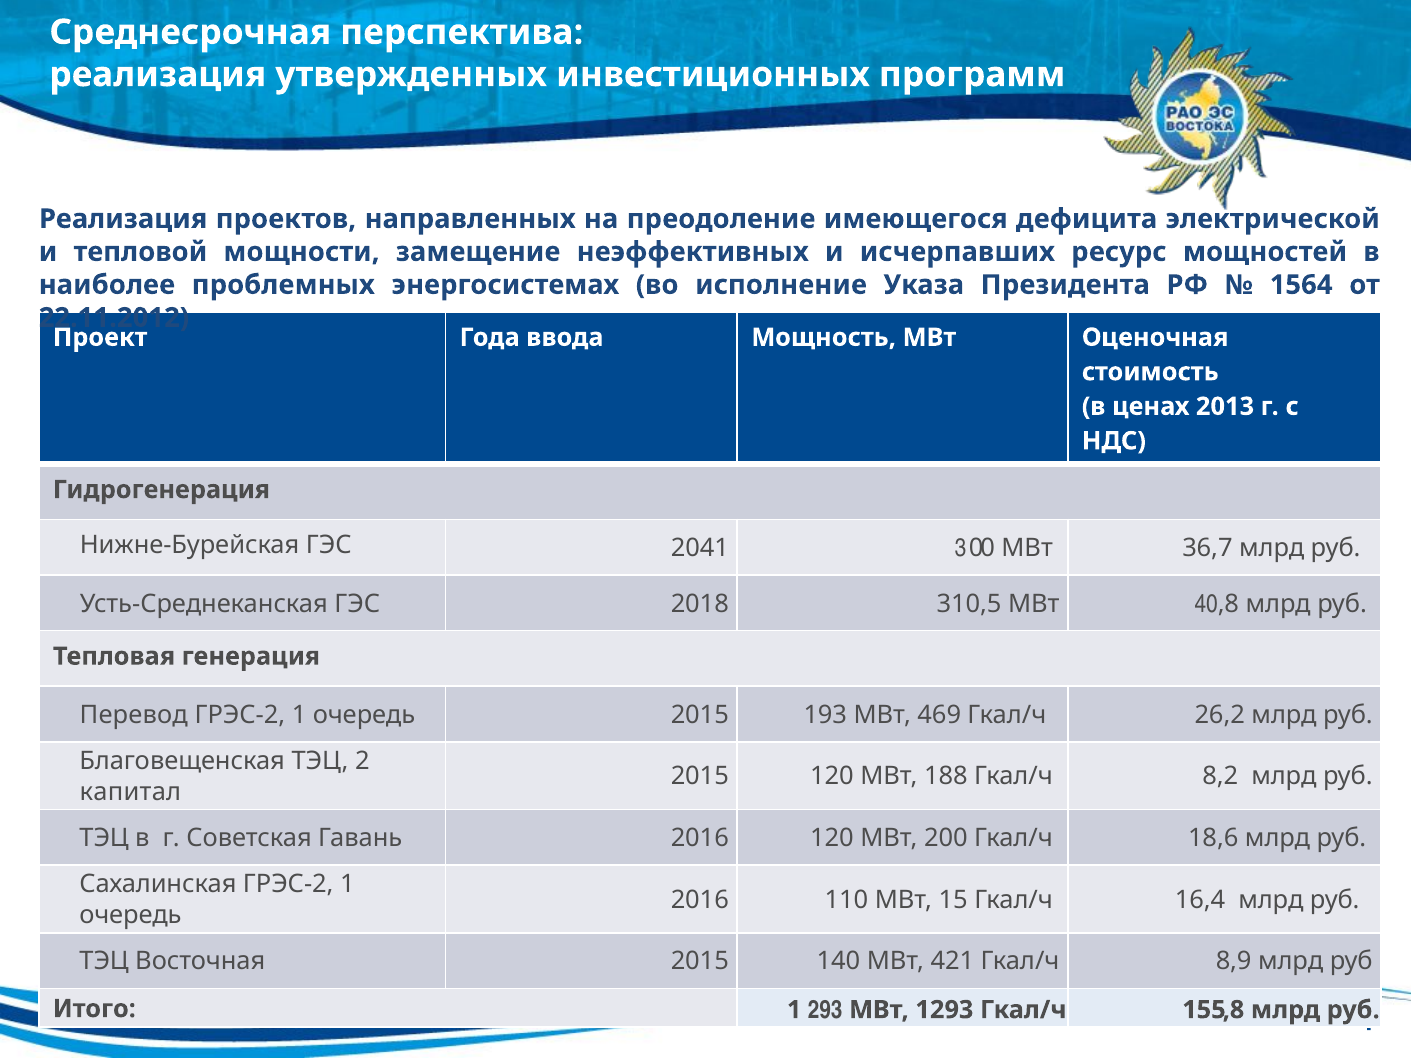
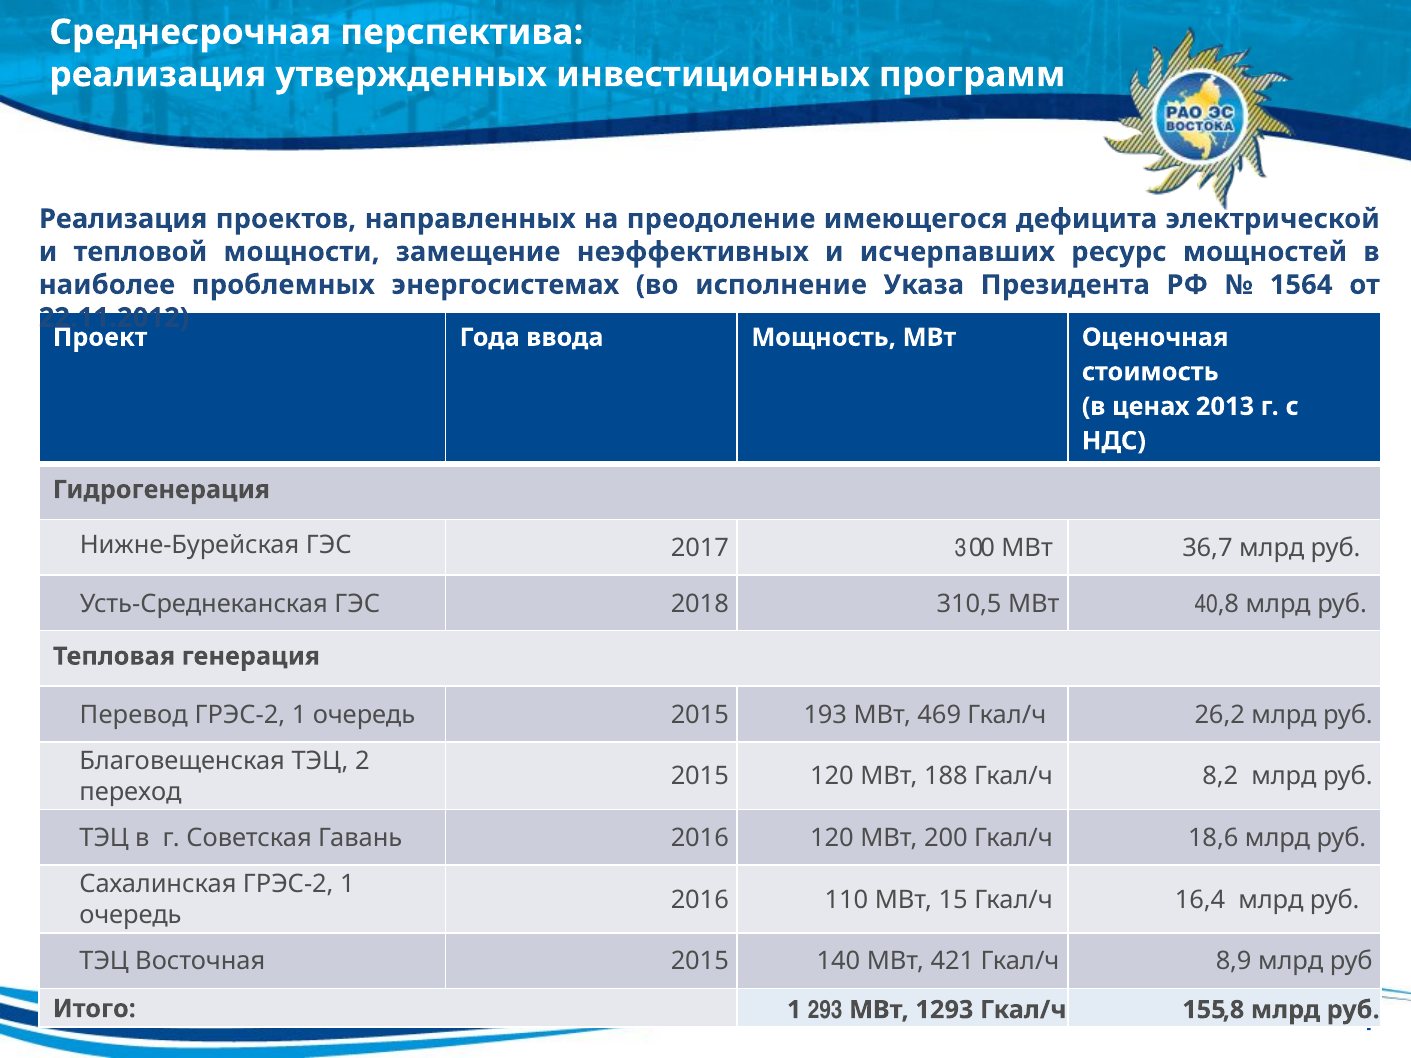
2041: 2041 -> 2017 (700, 548)
капитал: капитал -> переход (131, 792)
